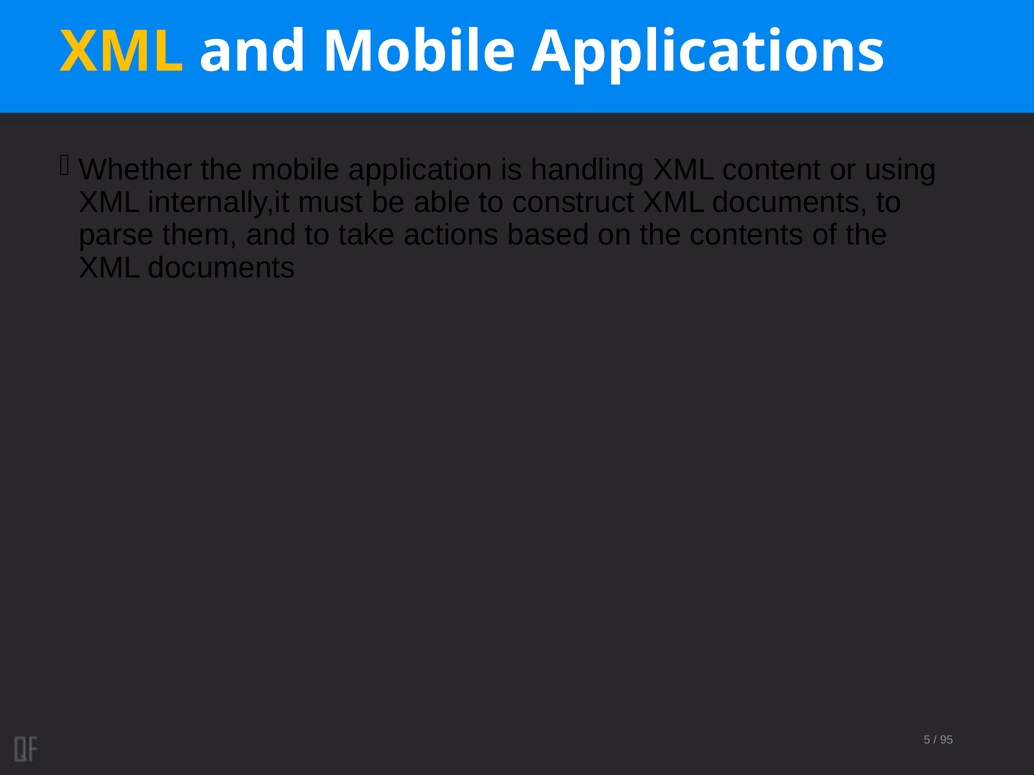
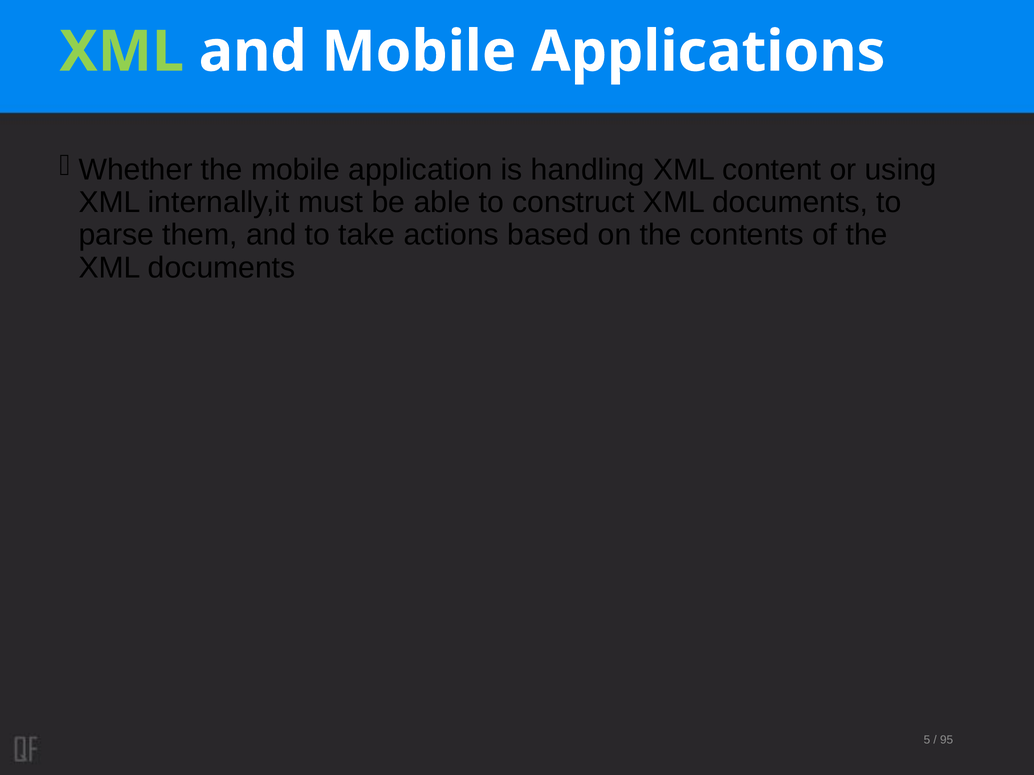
XML colour: yellow -> light green (122, 52)
